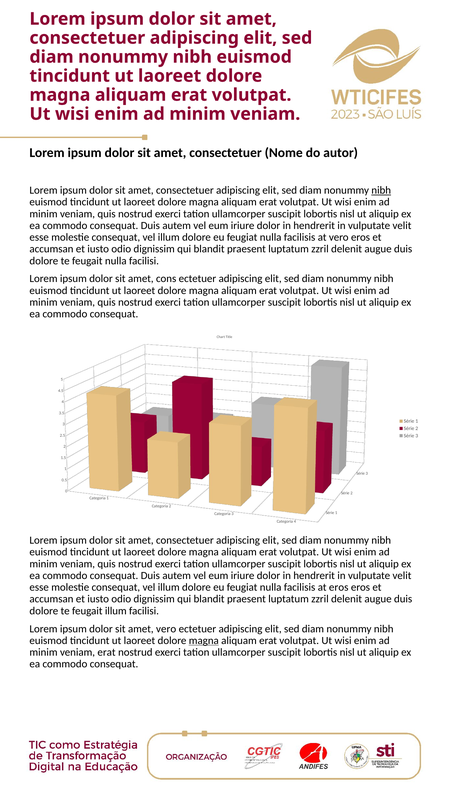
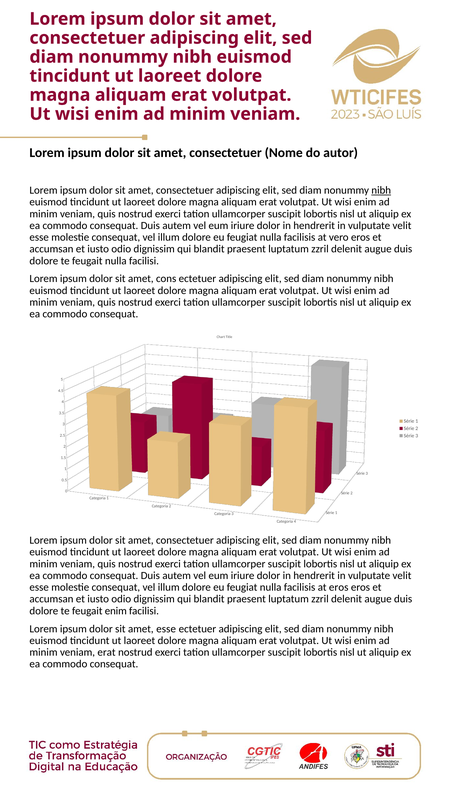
feugait illum: illum -> enim (116, 612)
amet vero: vero -> esse (166, 630)
magna underline: present -> none (204, 641)
